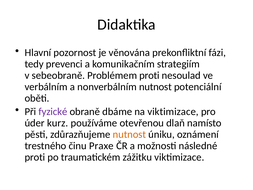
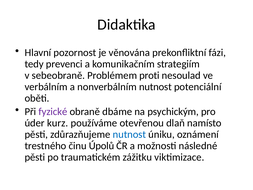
na viktimizace: viktimizace -> psychickým (173, 112)
nutnost colour: orange -> blue (129, 134)
Praxe: Praxe -> Úpolů (101, 146)
proti: proti -> pěsti (35, 157)
